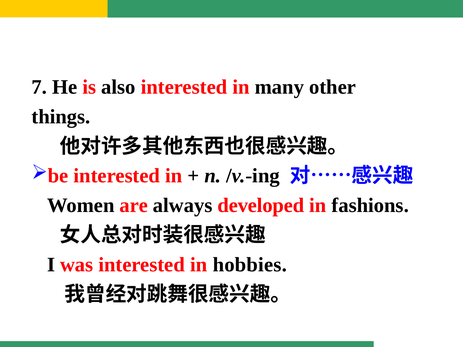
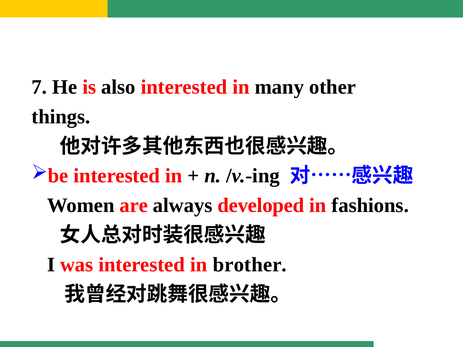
hobbies: hobbies -> brother (250, 265)
